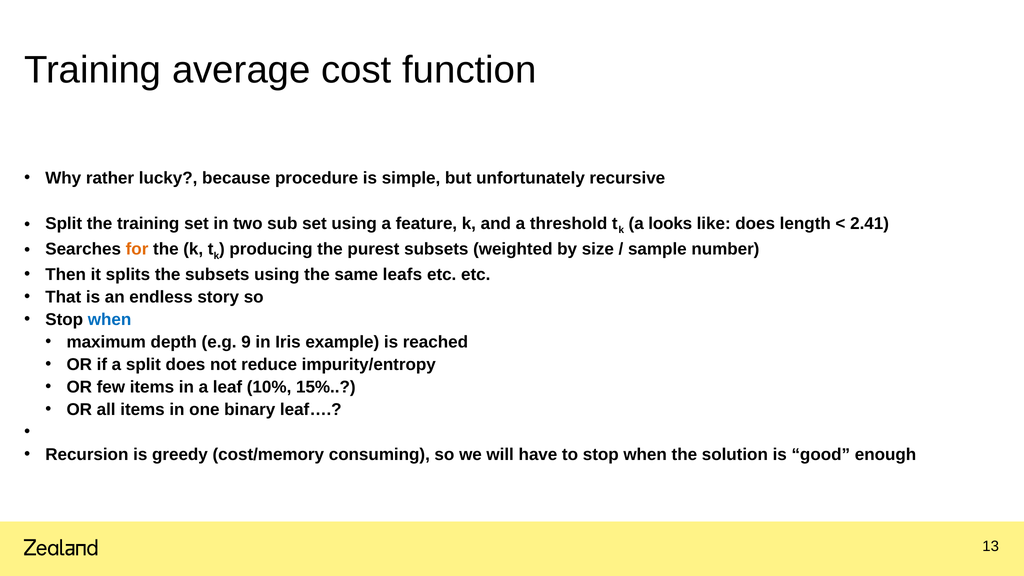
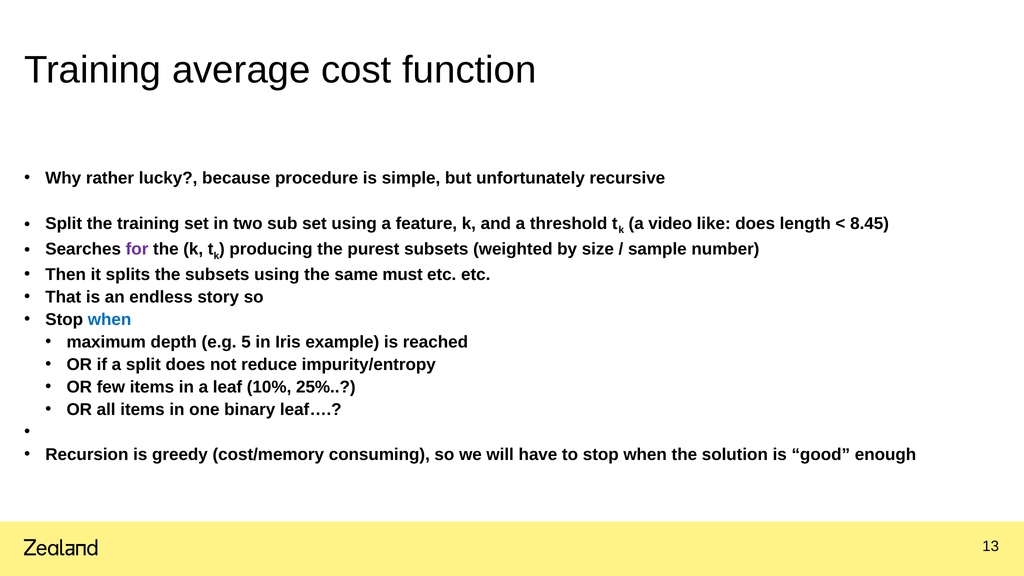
looks: looks -> video (670, 224)
2.41: 2.41 -> 8.45 (870, 224)
for colour: orange -> purple (137, 249)
leafs: leafs -> must (403, 274)
9: 9 -> 5 (246, 342)
15%: 15% -> 25% (326, 387)
